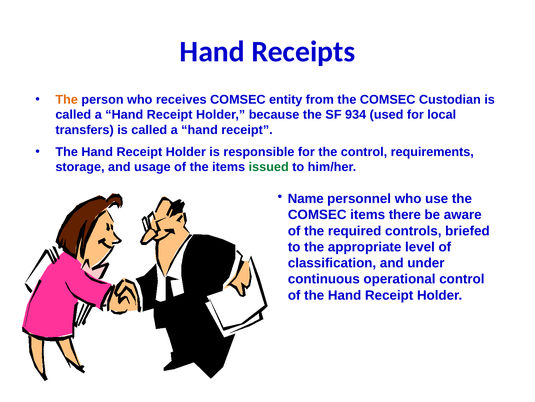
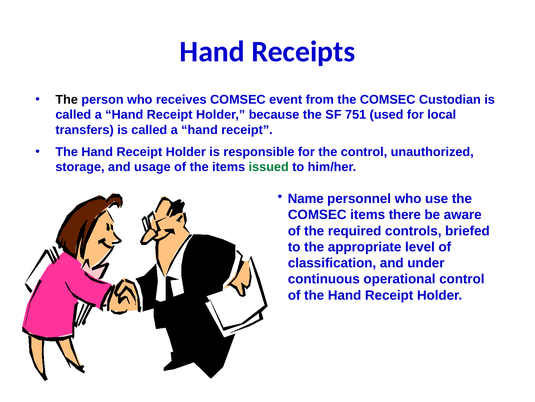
The colour: orange -> black (67, 99)
entity: entity -> event (286, 99)
934: 934 -> 751 (356, 115)
requirements: requirements -> unauthorized (432, 152)
